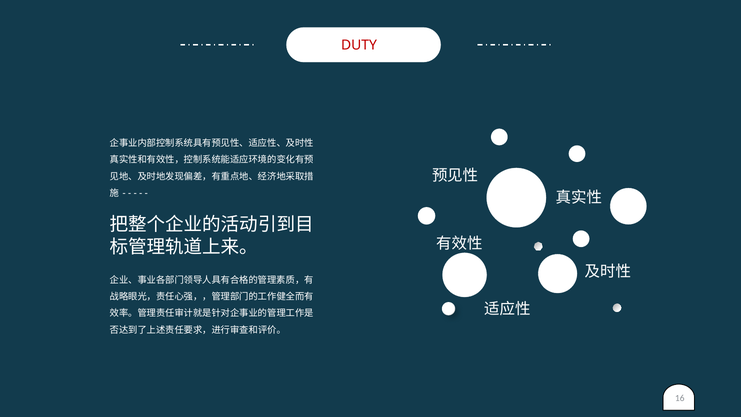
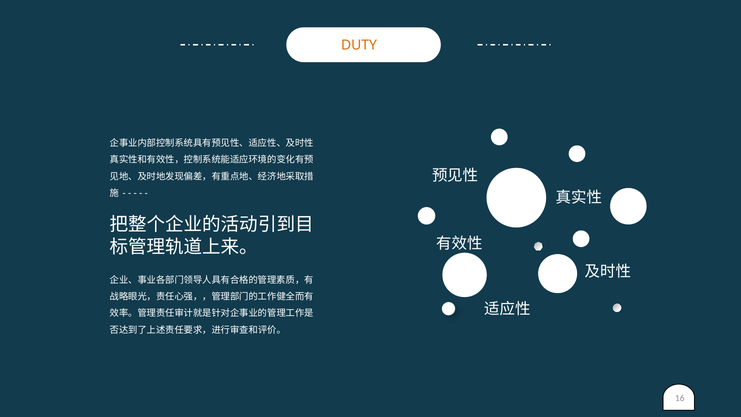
DUTY colour: red -> orange (359, 45)
